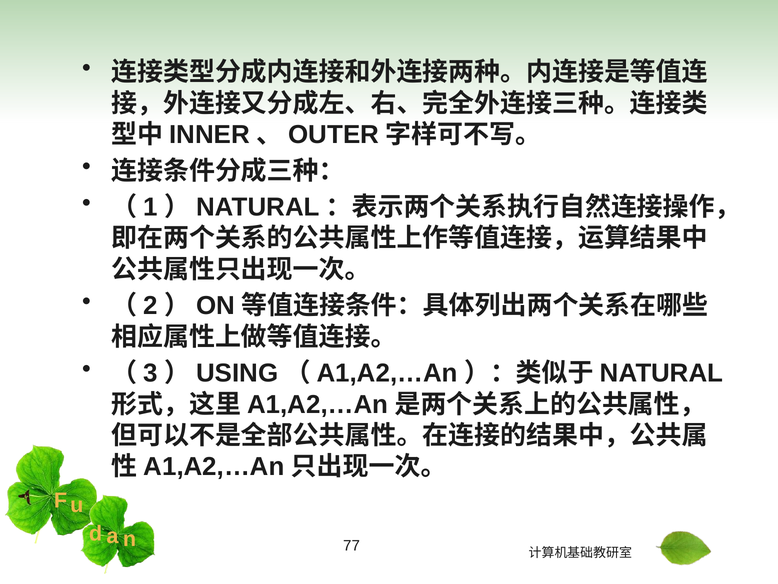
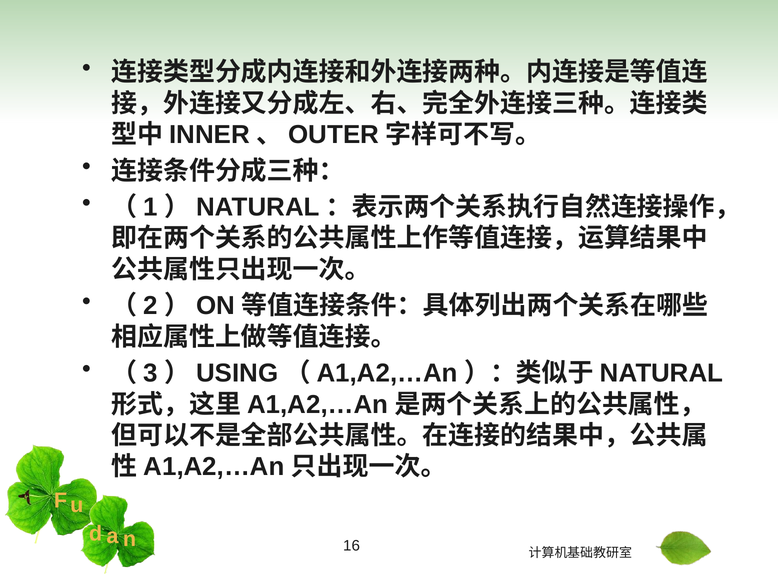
77: 77 -> 16 (352, 545)
